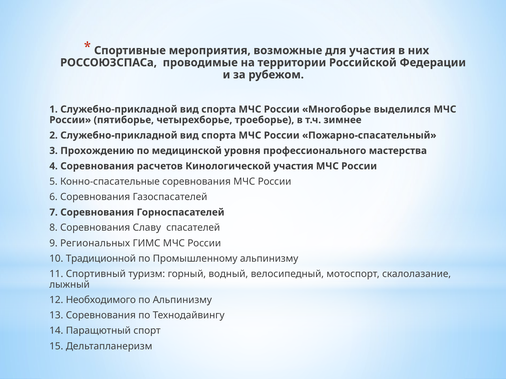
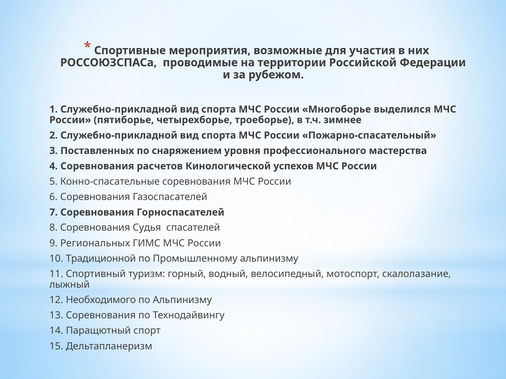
Прохождению: Прохождению -> Поставленных (97, 151)
медицинской: медицинской -> снаряжением (187, 151)
Кинологической участия: участия -> успехов (293, 166)
Славу: Славу -> Судья (147, 228)
